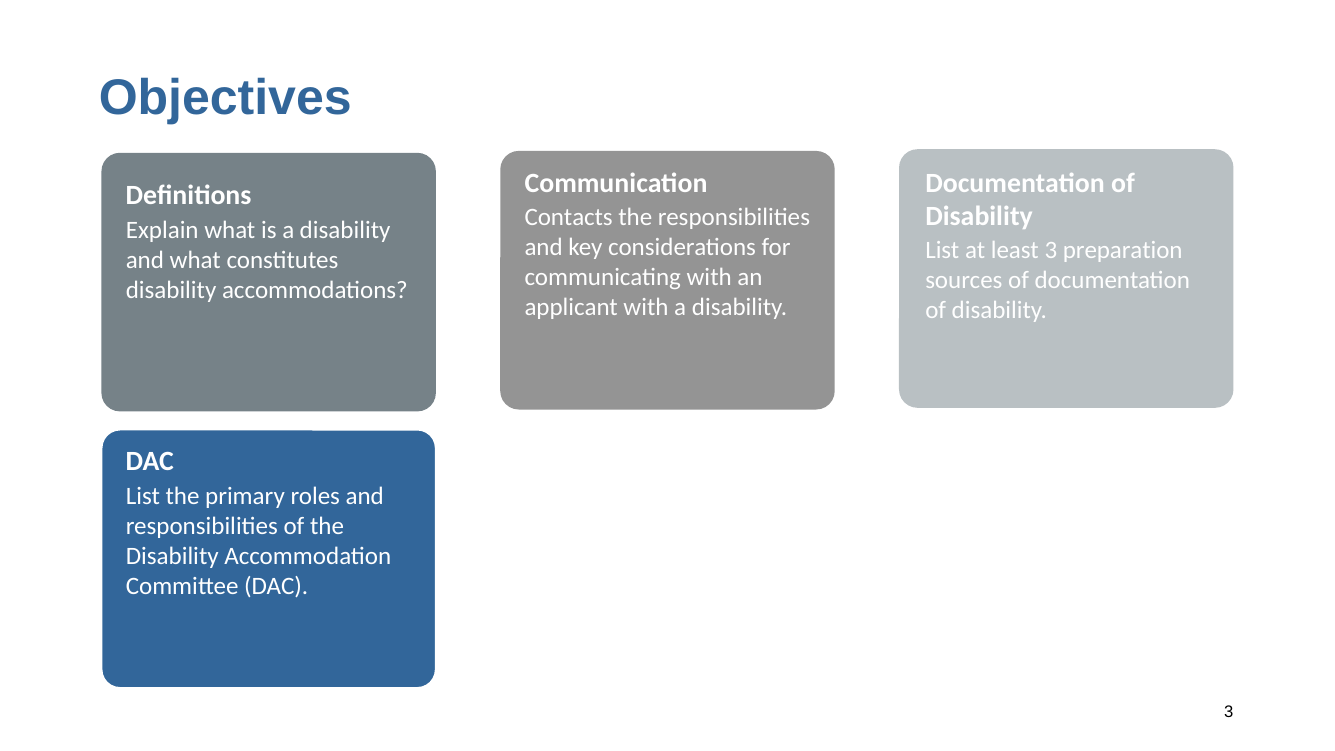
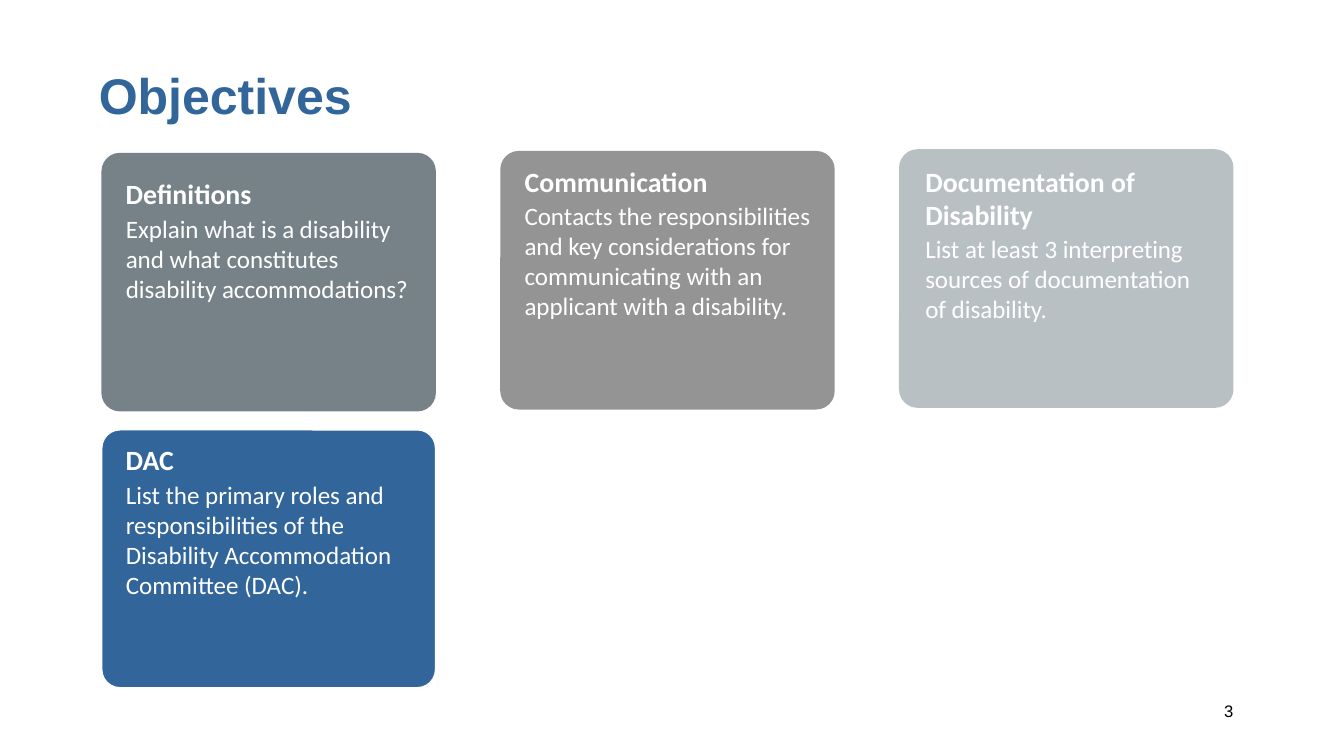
preparation: preparation -> interpreting (1123, 250)
